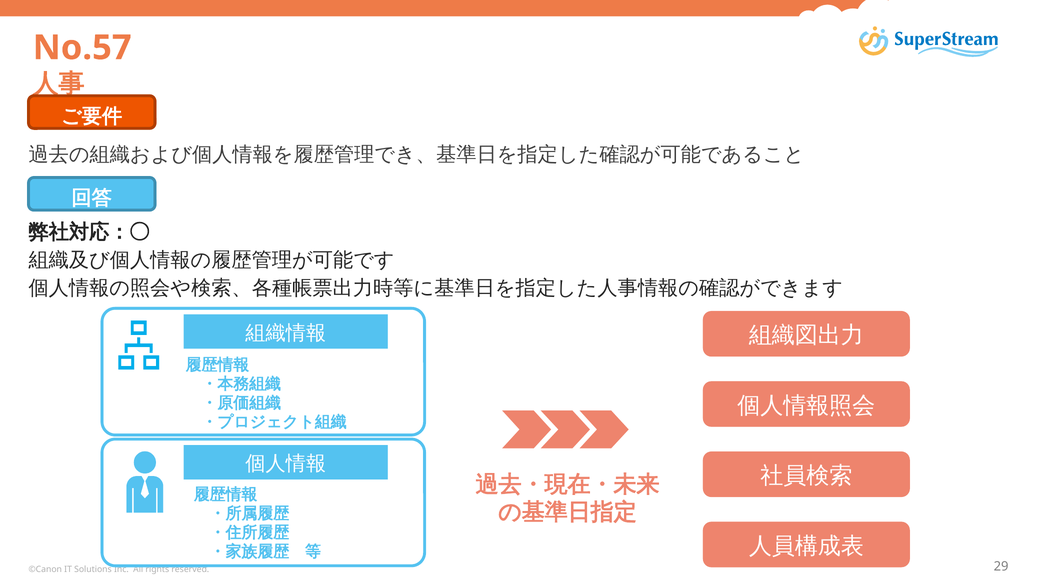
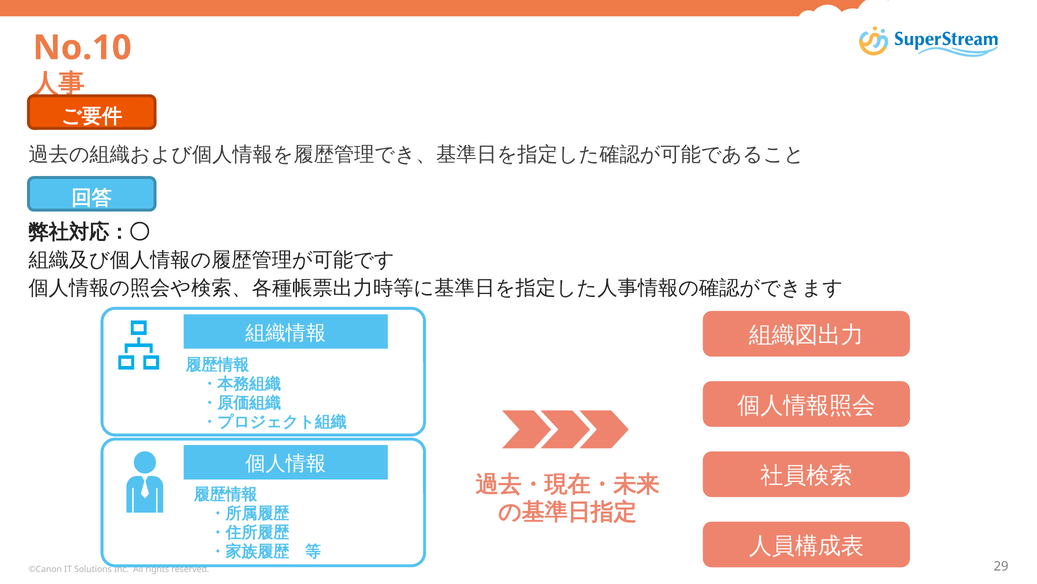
No.57: No.57 -> No.10 (82, 48)
